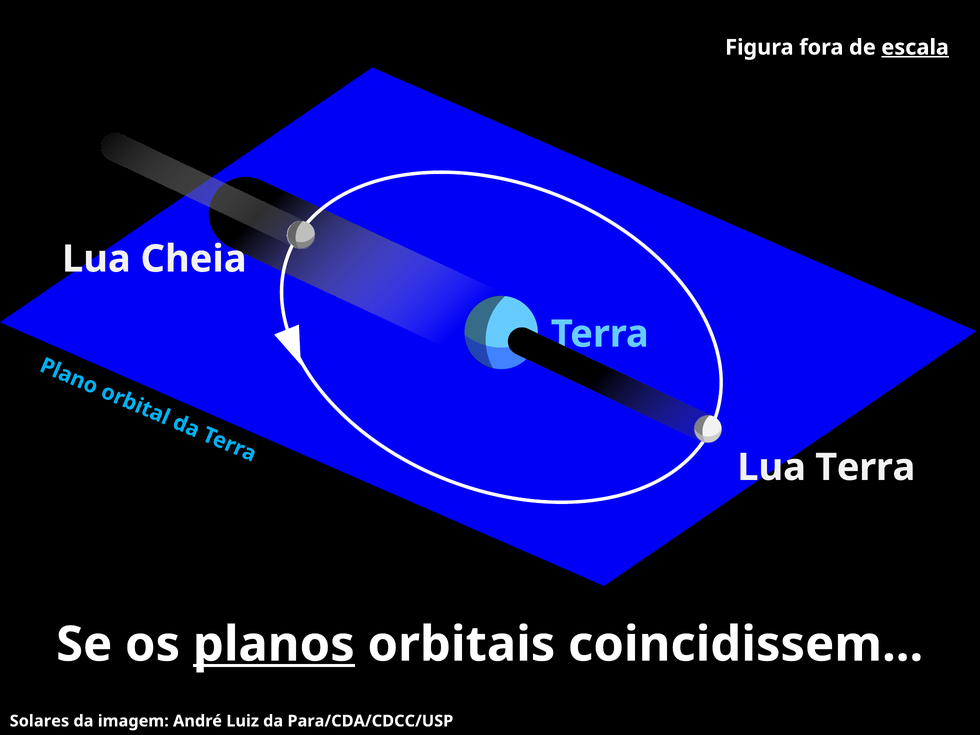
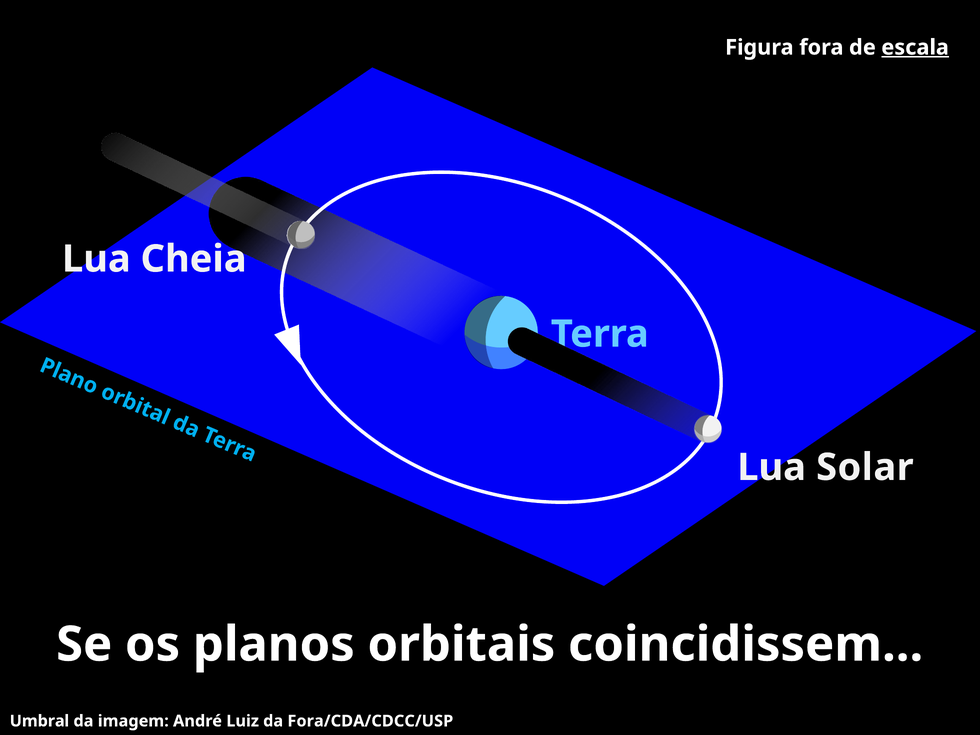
Lua Terra: Terra -> Solar (865, 467)
planos underline: present -> none (274, 644)
Solares: Solares -> Umbral (40, 721)
Para/CDA/CDCC/USP: Para/CDA/CDCC/USP -> Fora/CDA/CDCC/USP (370, 721)
